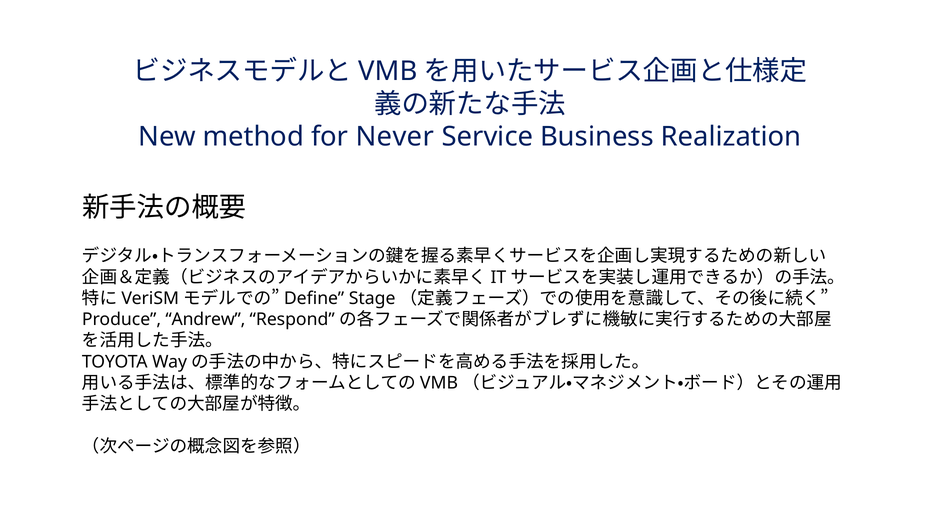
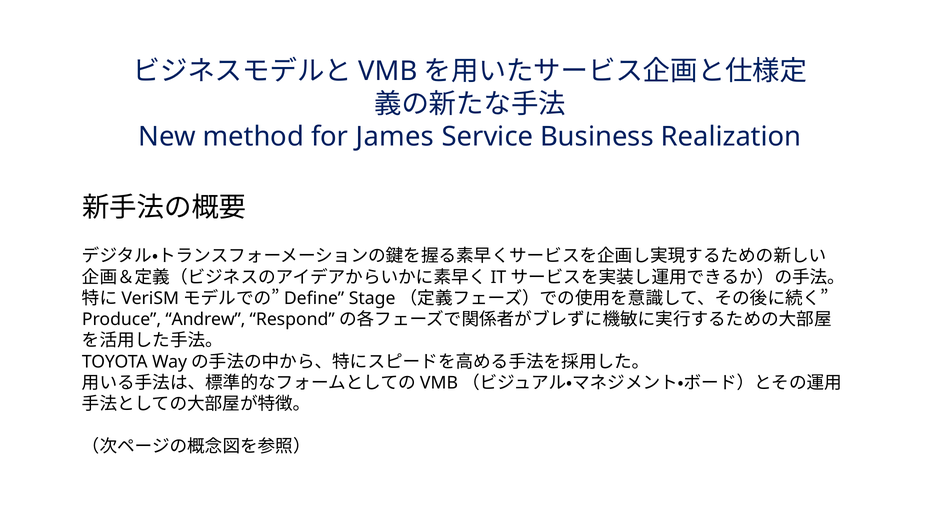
Never: Never -> James (395, 137)
